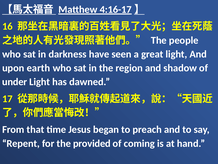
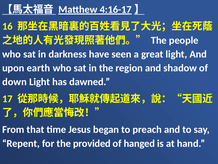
under: under -> down (14, 82)
coming: coming -> hanged (139, 143)
